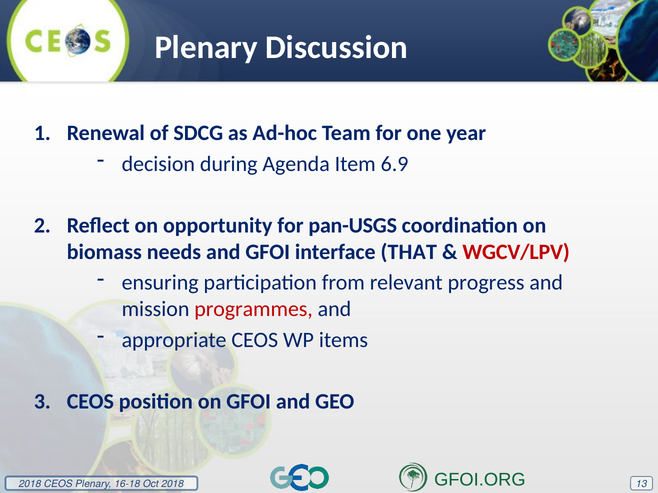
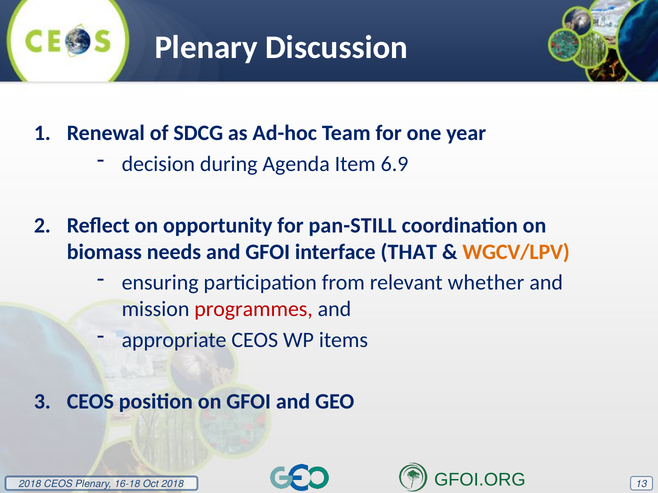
pan-USGS: pan-USGS -> pan-STILL (353, 226)
WGCV/LPV colour: red -> orange (516, 252)
progress: progress -> whether (486, 283)
